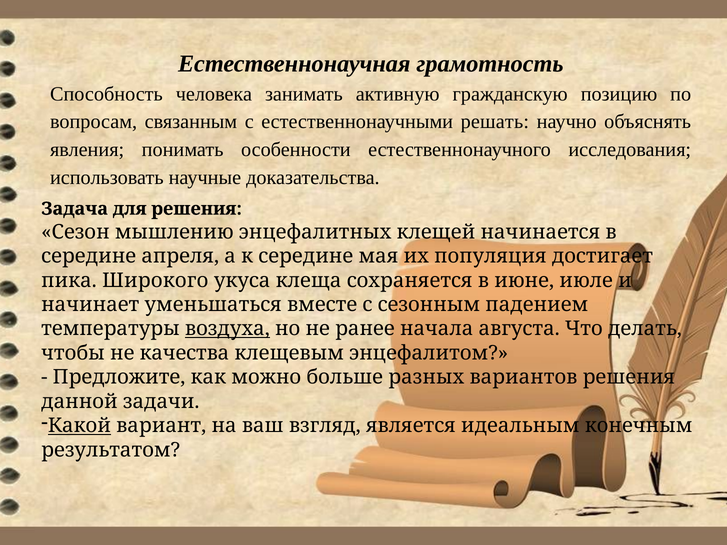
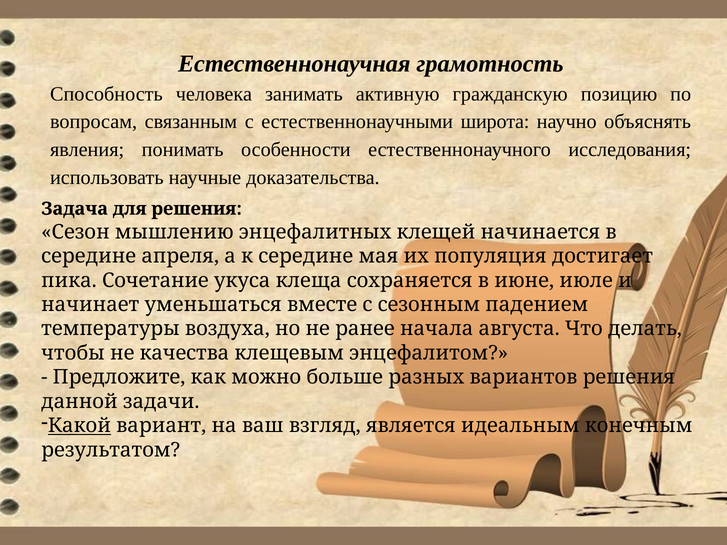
решать: решать -> широта (495, 122)
Широкого: Широкого -> Сочетание (155, 280)
воздуха underline: present -> none (227, 329)
